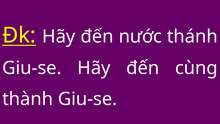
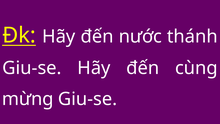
thành: thành -> mừng (28, 99)
